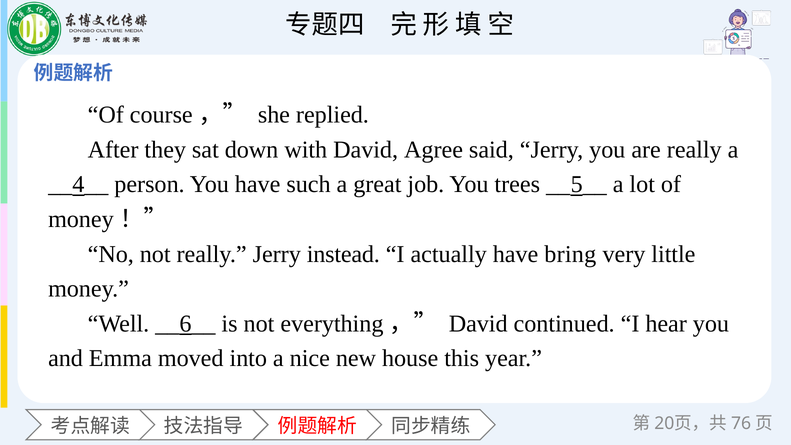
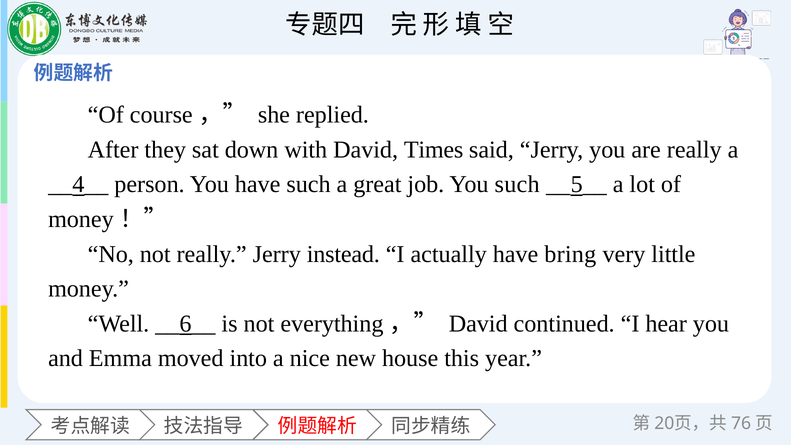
Agree: Agree -> Times (434, 150)
You trees: trees -> such (517, 185)
